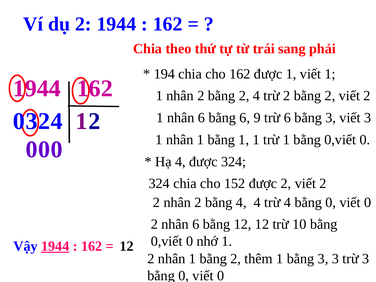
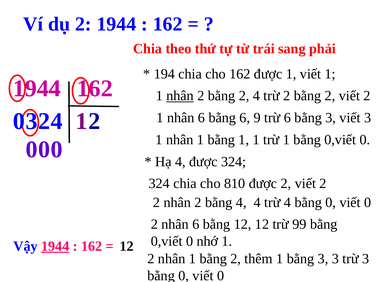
nhân underline: none -> present (180, 96)
152: 152 -> 810 (235, 184)
10: 10 -> 99 (299, 224)
